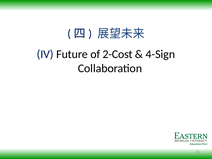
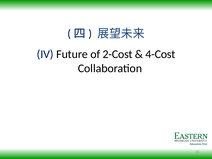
4-Sign: 4-Sign -> 4-Cost (160, 54)
